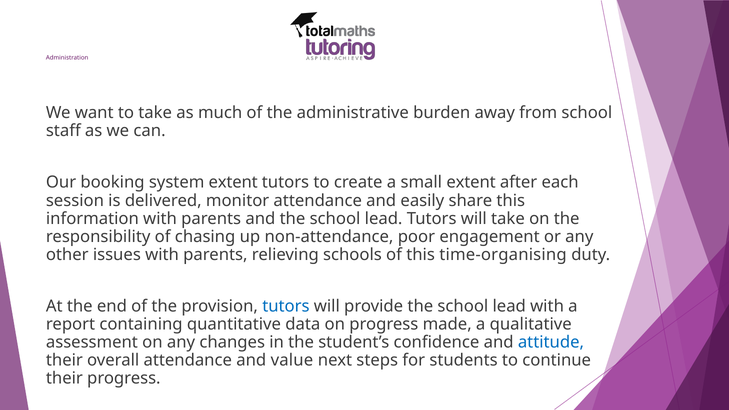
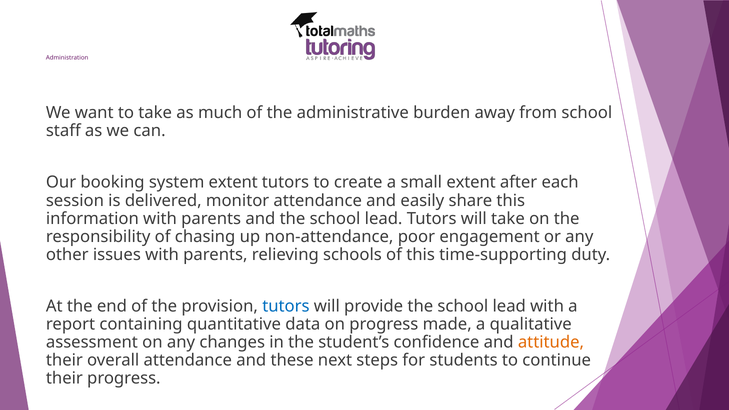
time-organising: time-organising -> time-supporting (503, 255)
attitude colour: blue -> orange (551, 342)
value: value -> these (292, 360)
